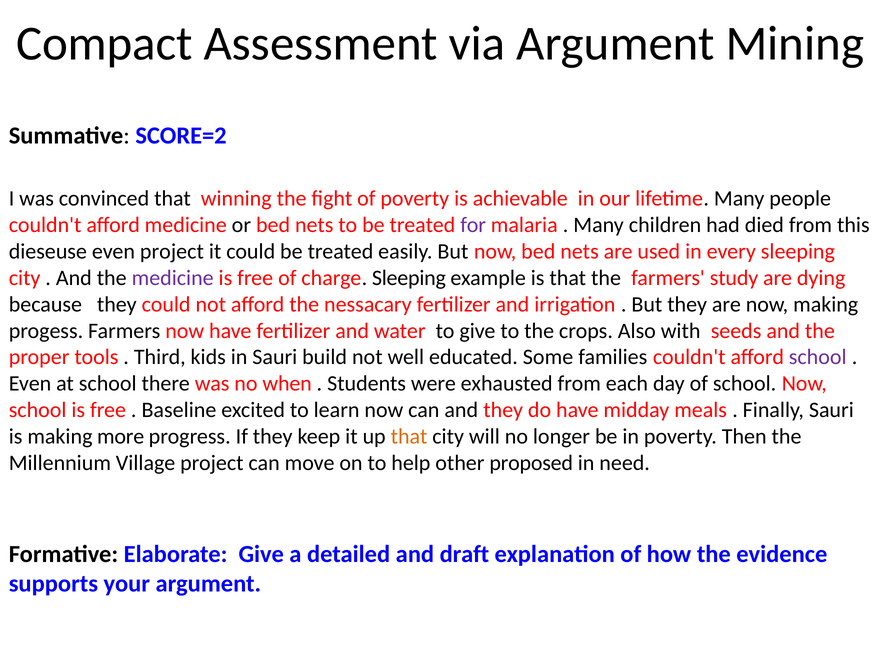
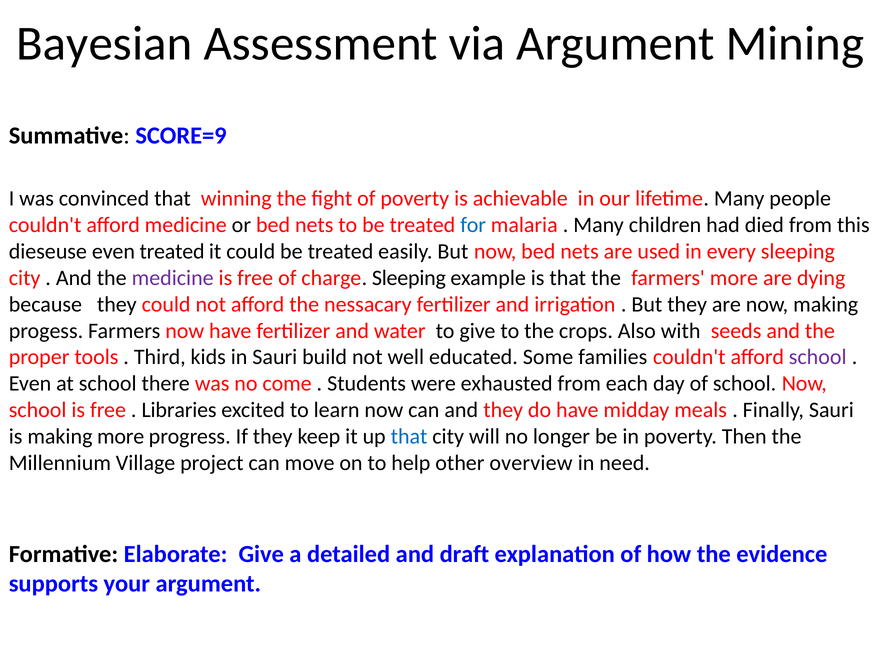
Compact: Compact -> Bayesian (104, 44)
SCORE=2: SCORE=2 -> SCORE=9 (181, 136)
for colour: purple -> blue (473, 225)
even project: project -> treated (172, 251)
farmers study: study -> more (734, 278)
when: when -> come (287, 383)
Baseline: Baseline -> Libraries (179, 410)
that colour: orange -> blue (409, 436)
proposed: proposed -> overview (531, 463)
